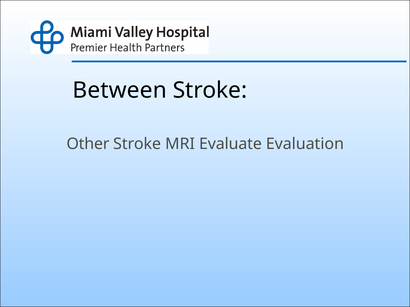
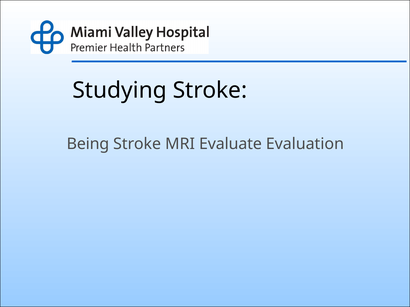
Between: Between -> Studying (120, 90)
Other: Other -> Being (88, 144)
